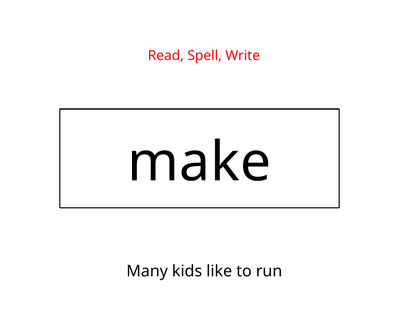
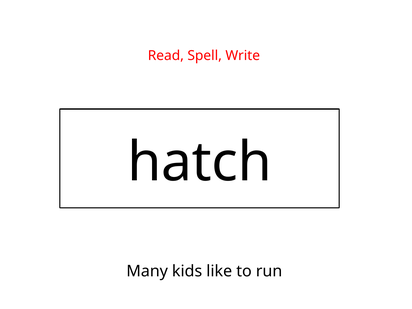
make: make -> hatch (200, 162)
